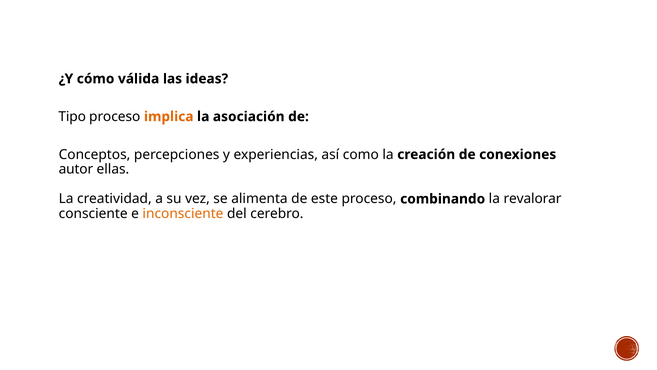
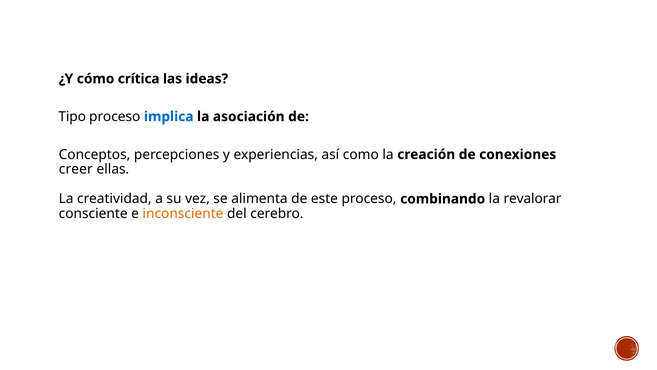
válida: válida -> crítica (139, 79)
implica colour: orange -> blue (169, 116)
autor: autor -> creer (76, 169)
